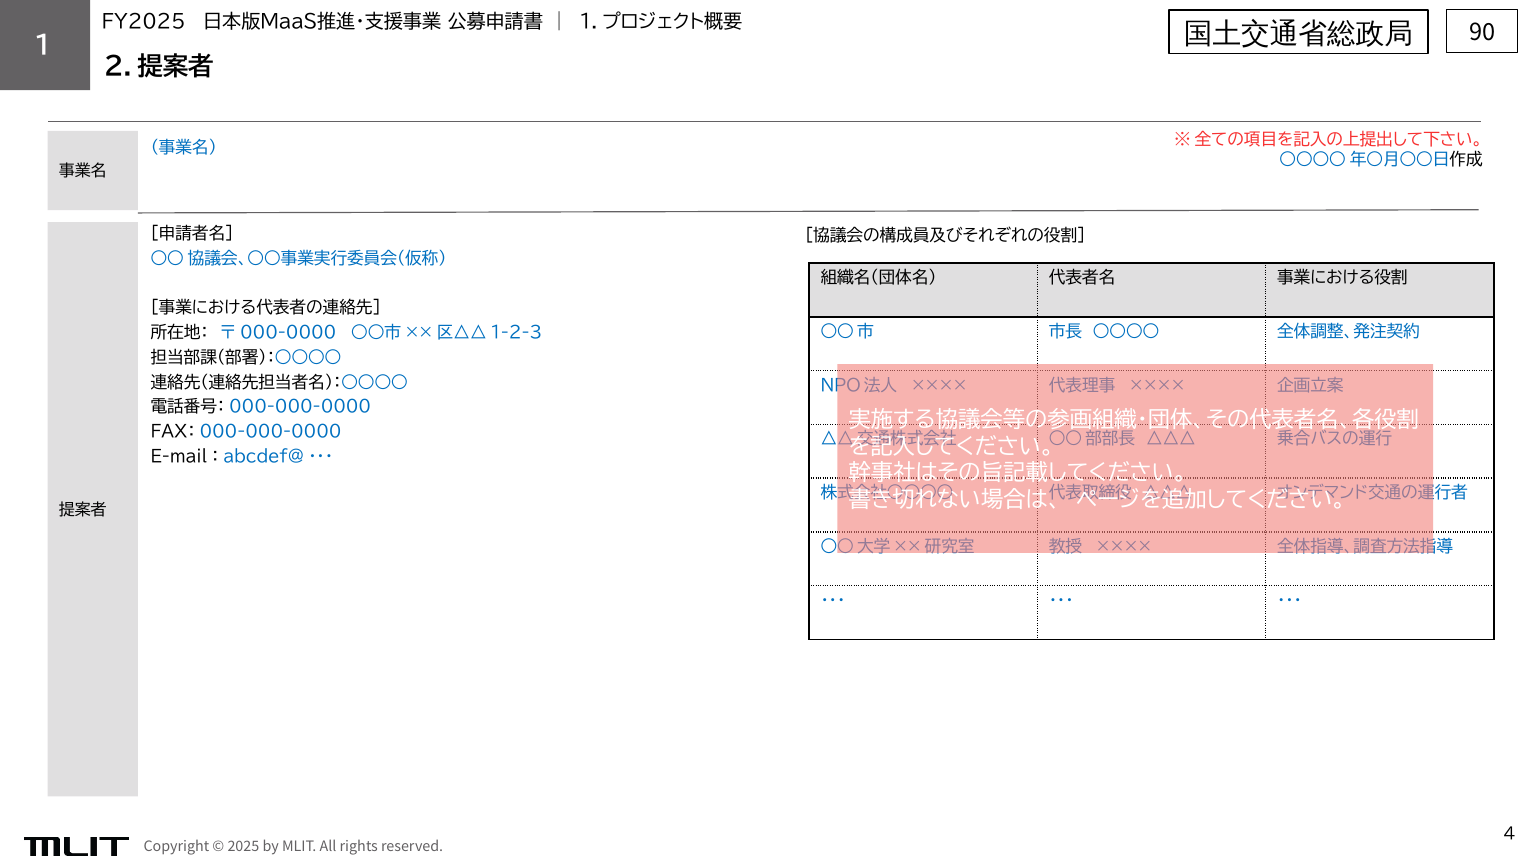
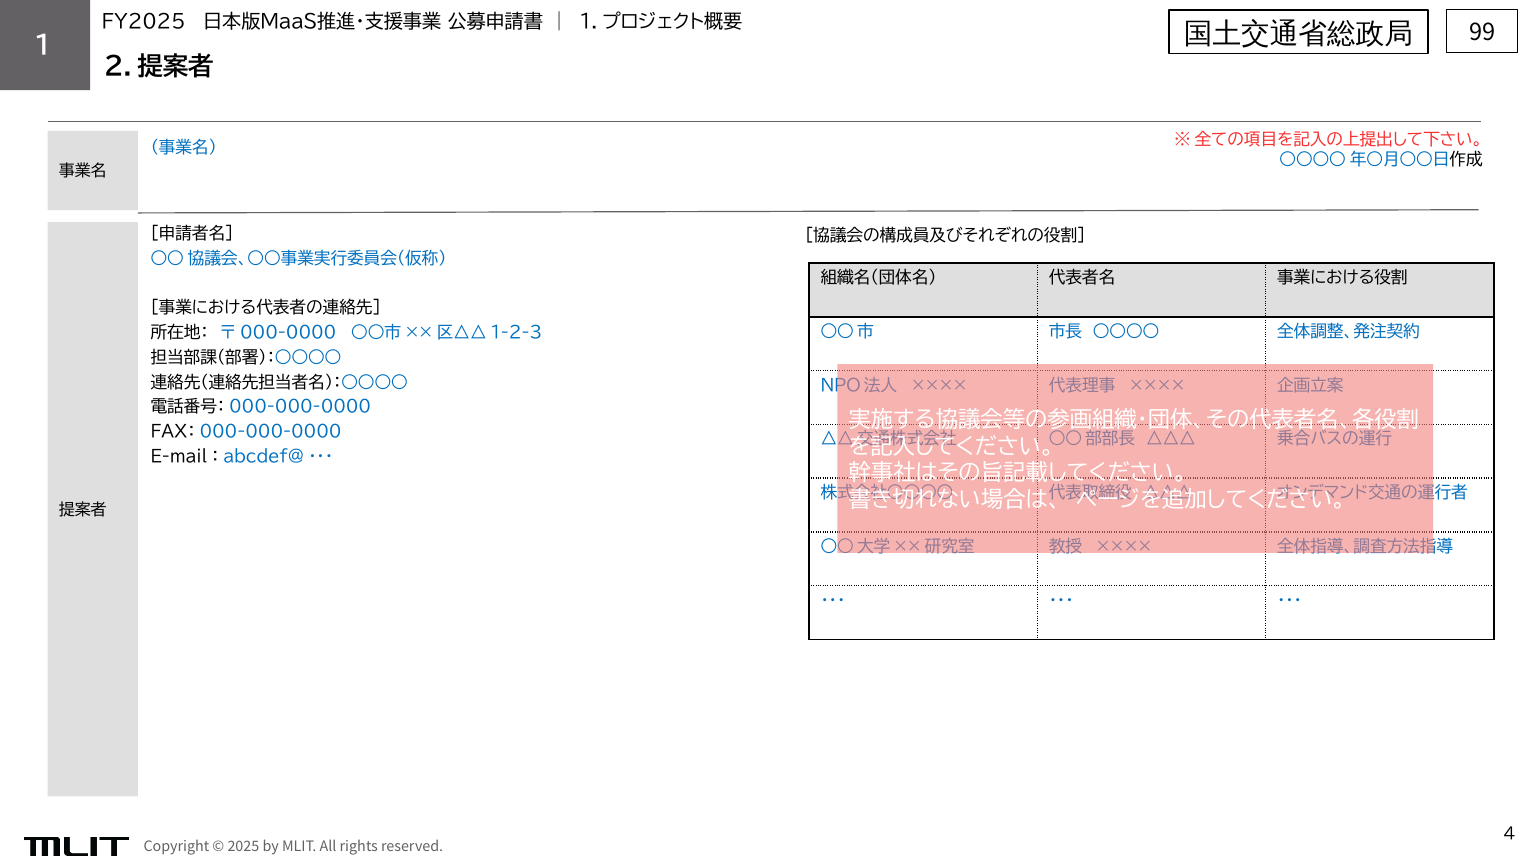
90: 90 -> 99 (1482, 33)
